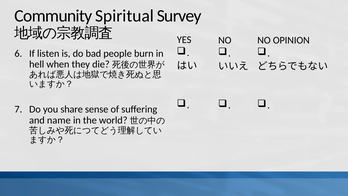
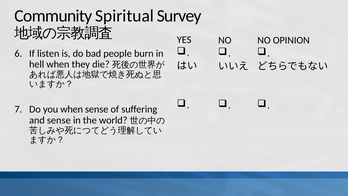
you share: share -> when (72, 109)
and name: name -> sense (59, 120)
